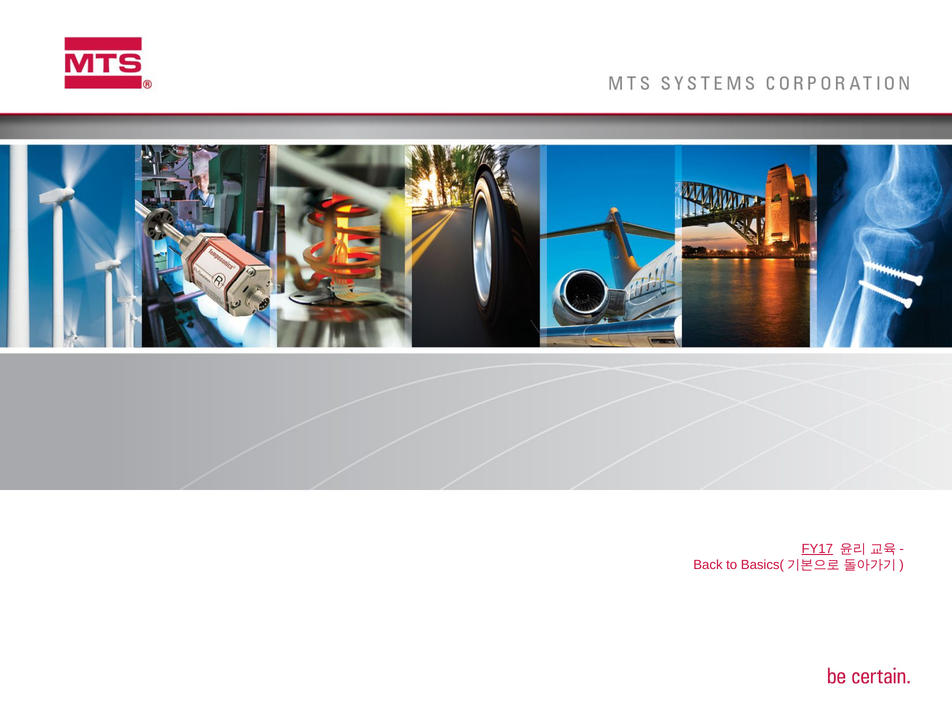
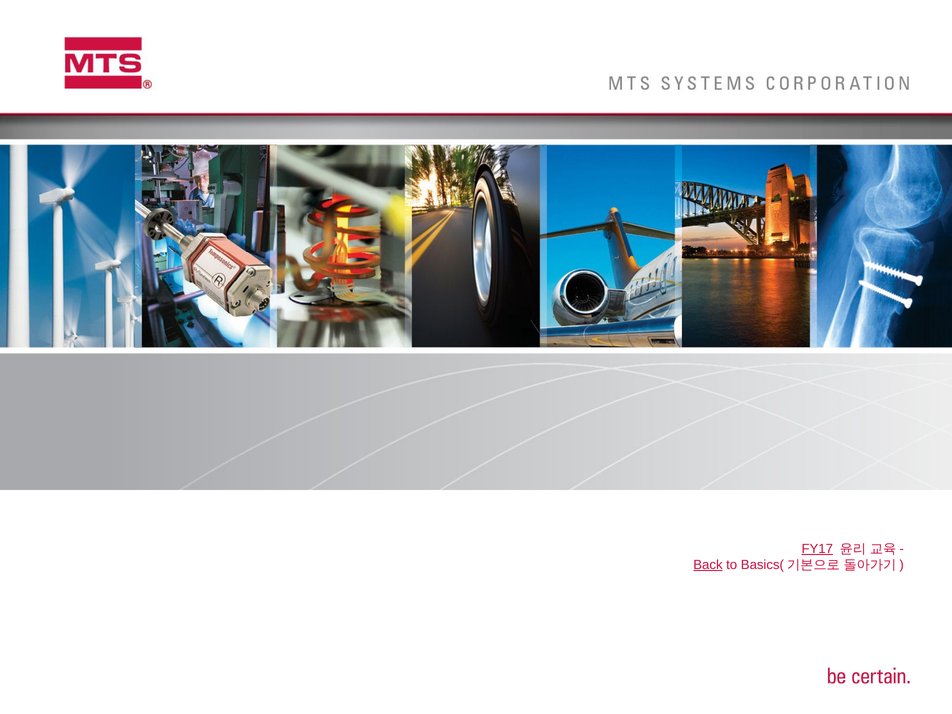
Back underline: none -> present (708, 565)
